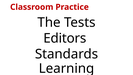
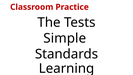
Editors: Editors -> Simple (65, 38)
